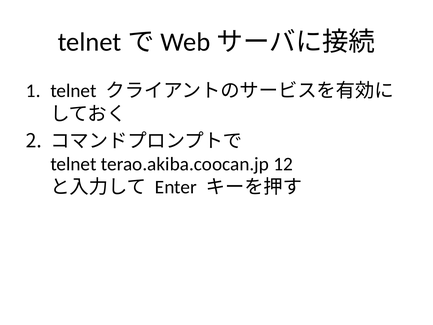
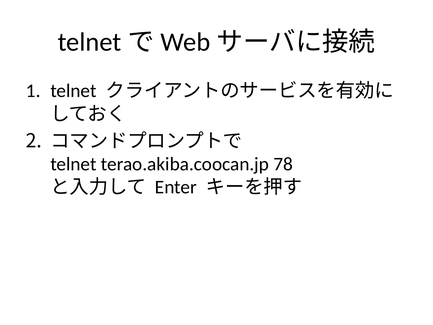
12: 12 -> 78 (283, 164)
